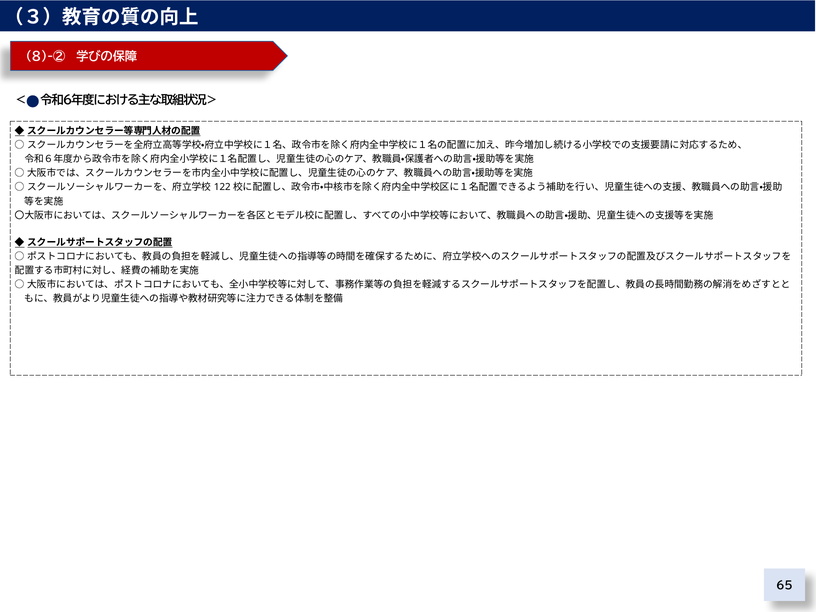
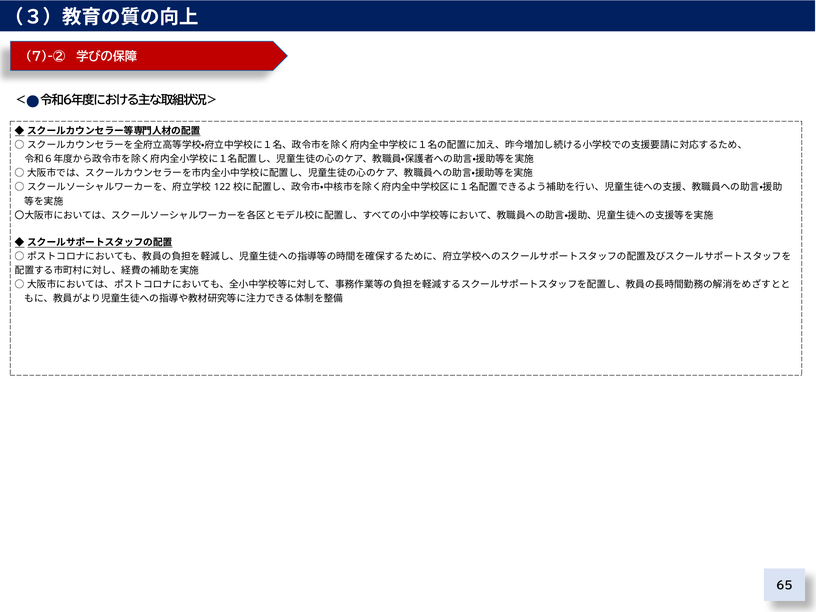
8)-②: 8)-② -> 7)-② (45, 57)
